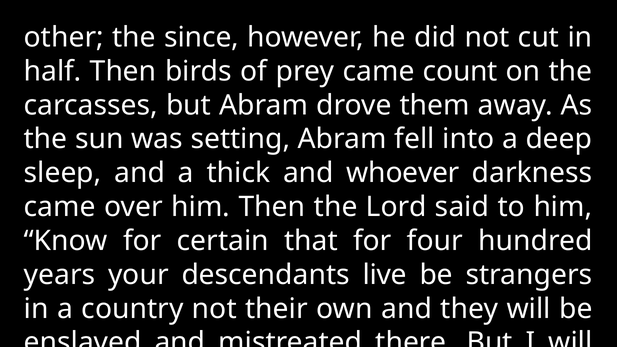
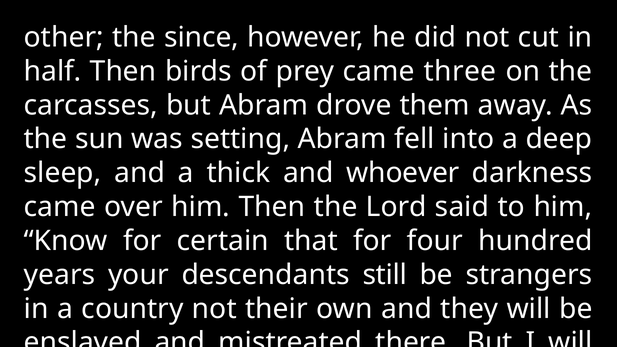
count: count -> three (460, 71)
live: live -> still (385, 275)
